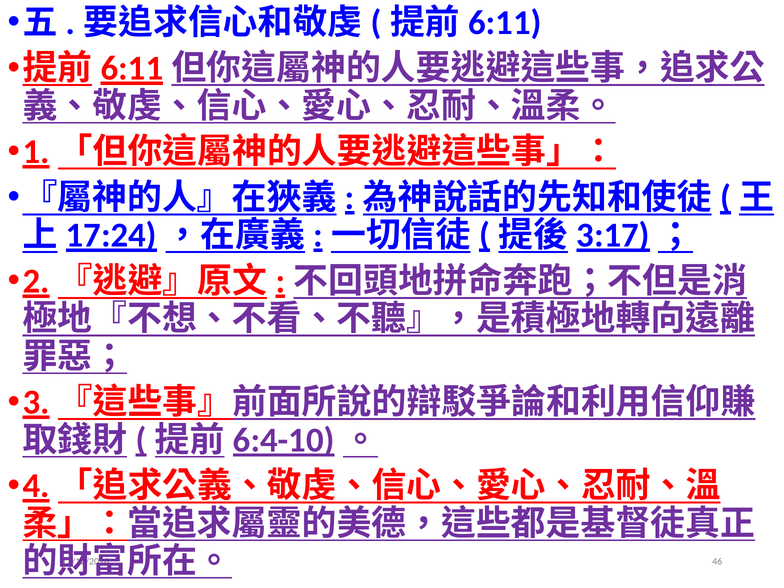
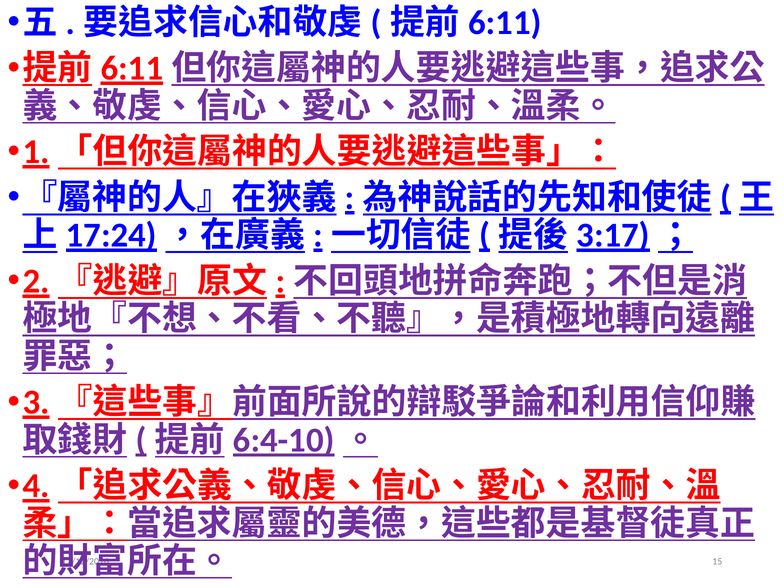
46: 46 -> 15 (717, 561)
